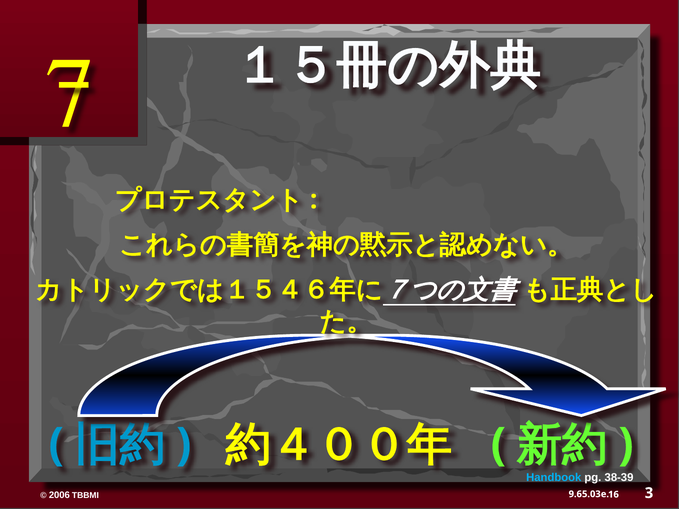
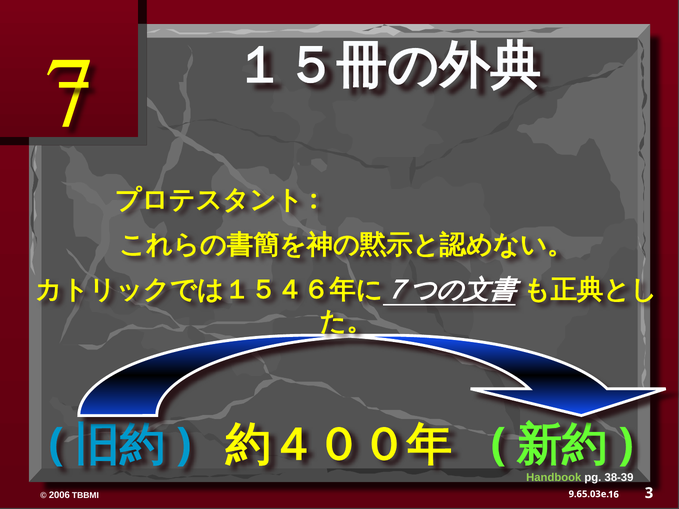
Handbook colour: light blue -> light green (554, 478)
